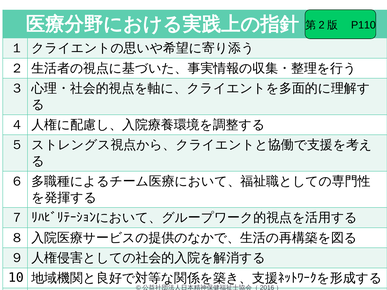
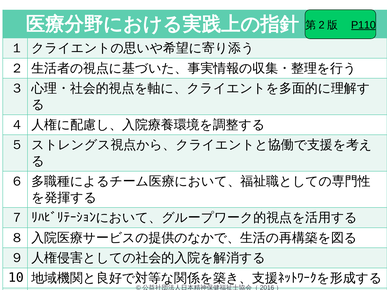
P110 underline: none -> present (363, 25)
